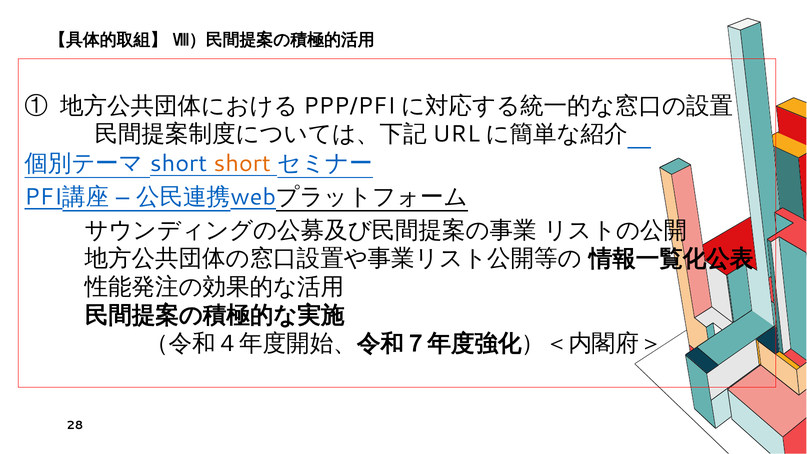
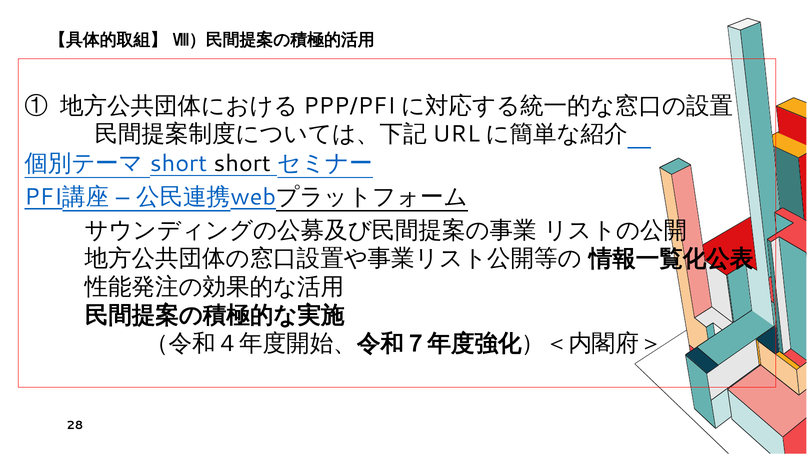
short colour: orange -> black (242, 164)
